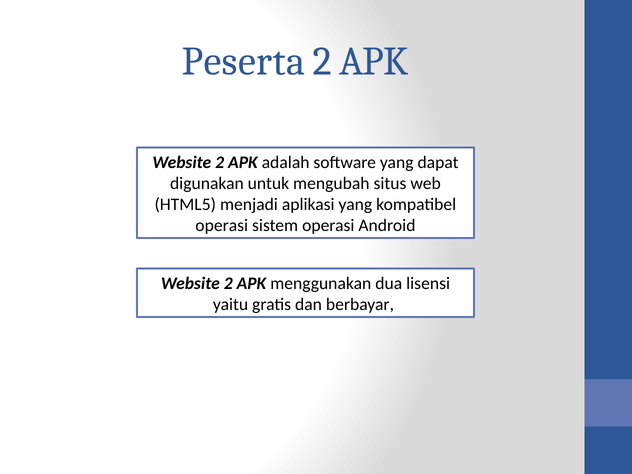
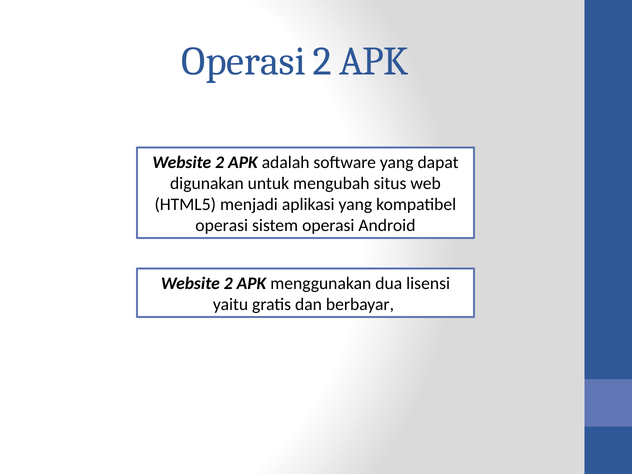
Peserta: Peserta -> Operasi (244, 61)
